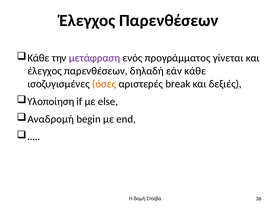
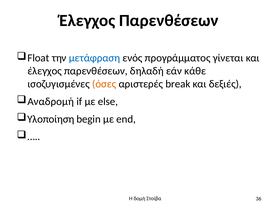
Κάθε: Κάθε -> Float (38, 58)
μετάφραση colour: purple -> blue (94, 58)
Υλοποίηση: Υλοποίηση -> Αναδρομή (51, 102)
Αναδρομή: Αναδρομή -> Υλοποίηση (51, 119)
